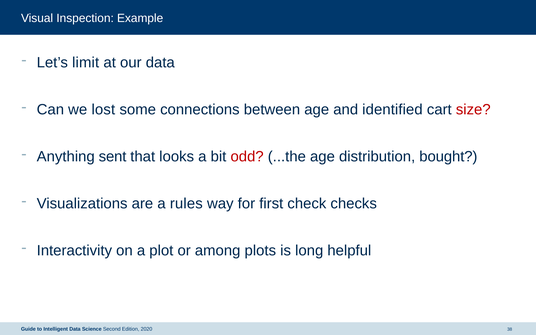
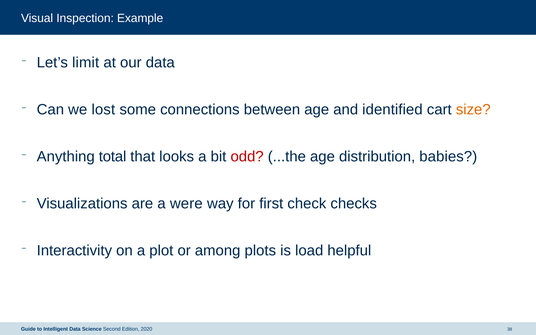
size colour: red -> orange (473, 110)
sent: sent -> total (113, 157)
bought: bought -> babies (448, 157)
rules: rules -> were (186, 204)
long: long -> load (309, 250)
